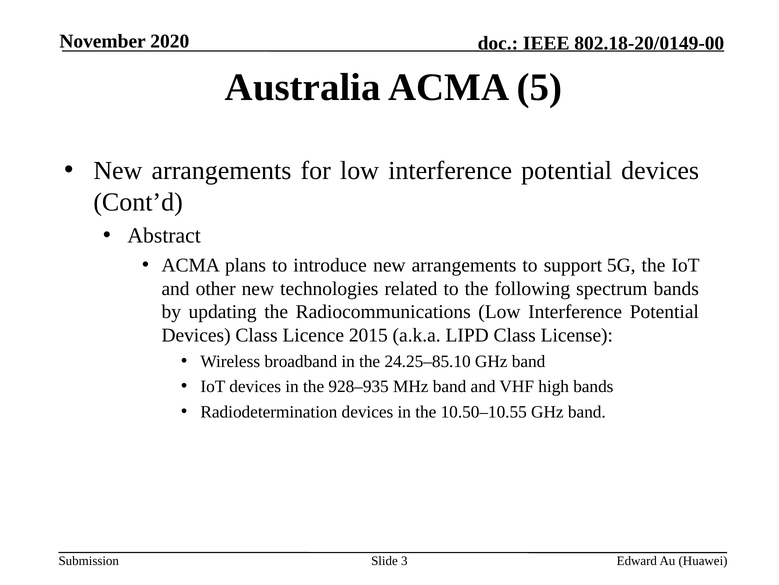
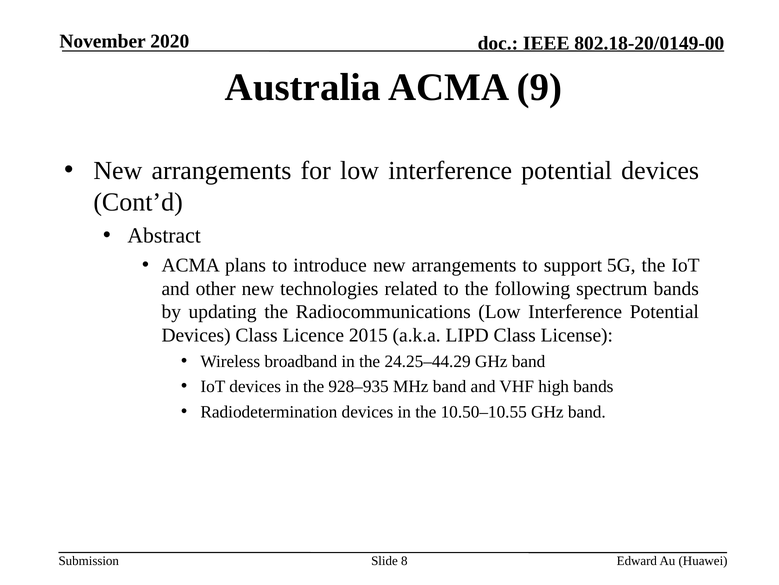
5: 5 -> 9 (540, 87)
24.25–85.10: 24.25–85.10 -> 24.25–44.29 (428, 361)
3: 3 -> 8 (404, 560)
